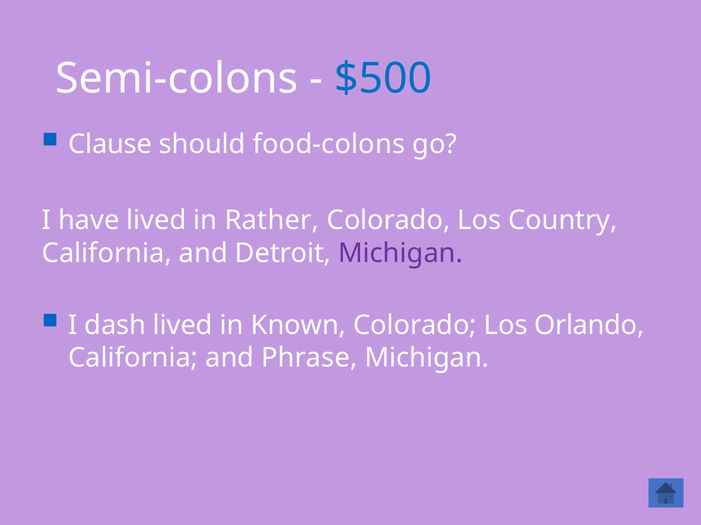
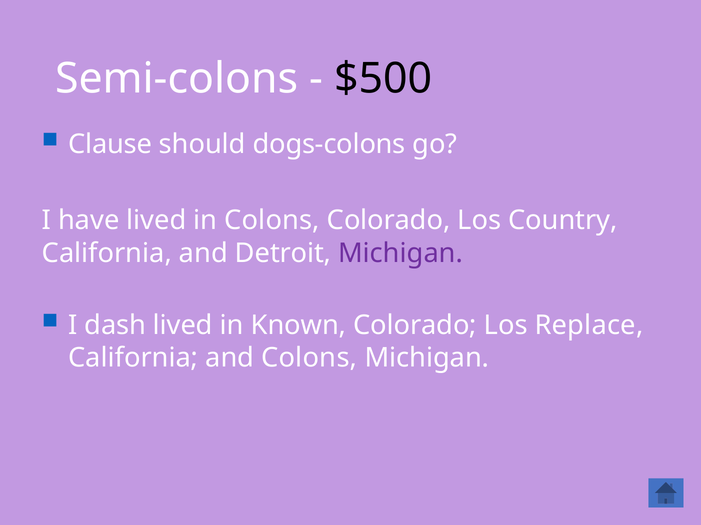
$500 colour: blue -> black (383, 79)
food-colons: food-colons -> dogs-colons (329, 144)
in Rather: Rather -> Colons (272, 221)
Orlando: Orlando -> Replace (589, 325)
and Phrase: Phrase -> Colons (309, 358)
